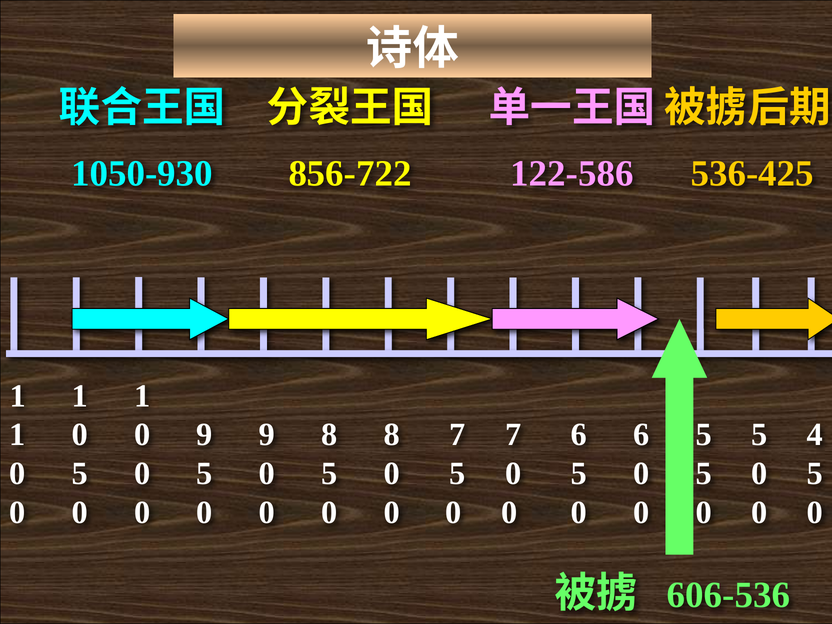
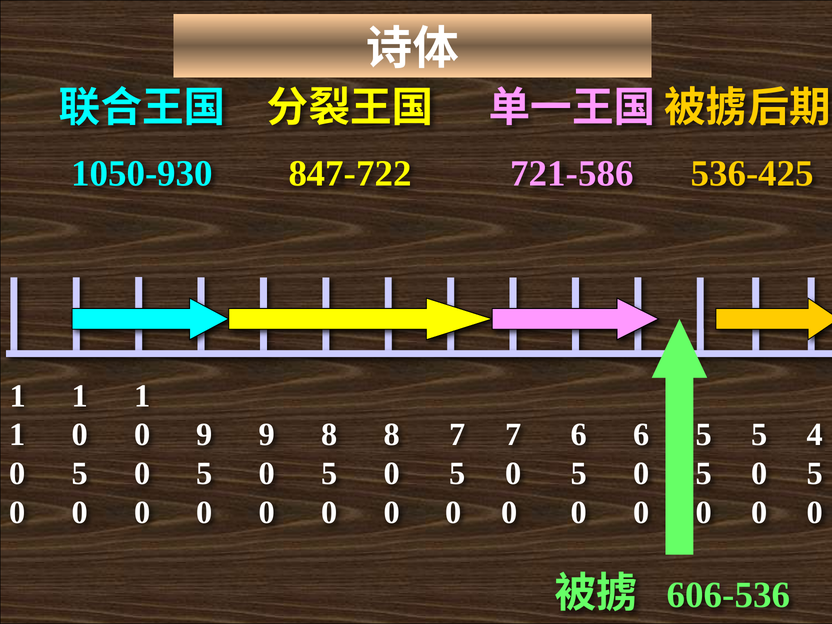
856-722: 856-722 -> 847-722 (350, 174)
122-586: 122-586 -> 721-586 (572, 174)
